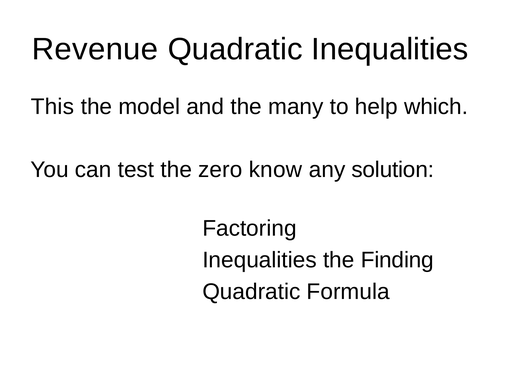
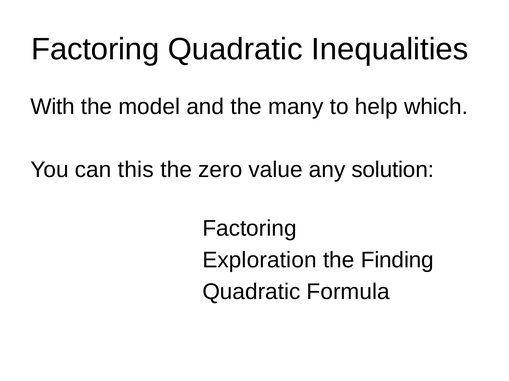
Revenue: Revenue -> Factoring (95, 49)
This: This -> With (53, 107)
test: test -> this (136, 170)
know: know -> value (276, 170)
Inequalities: Inequalities -> Exploration (259, 261)
